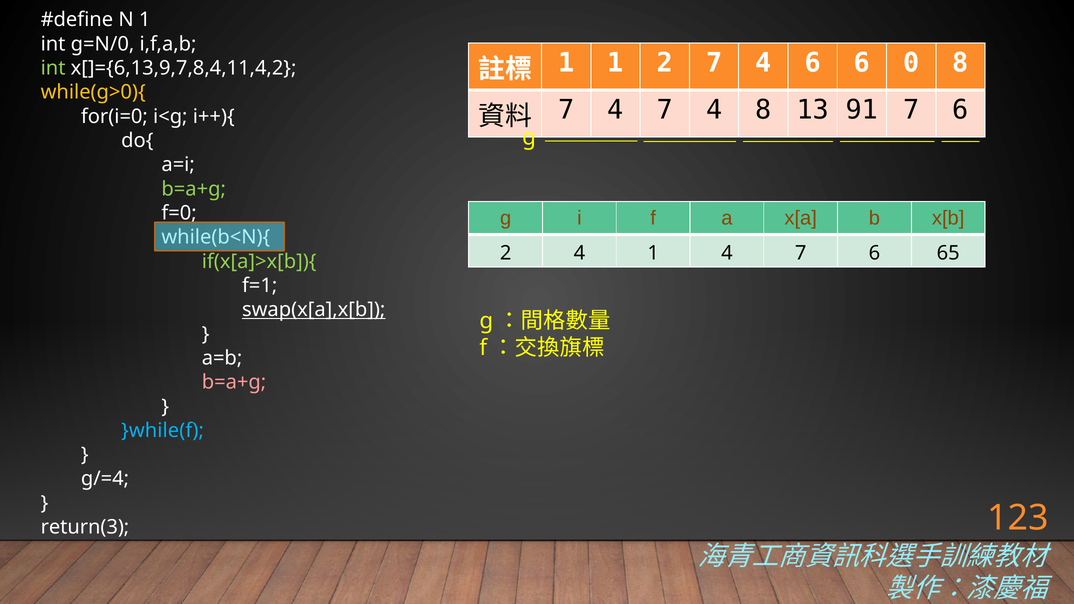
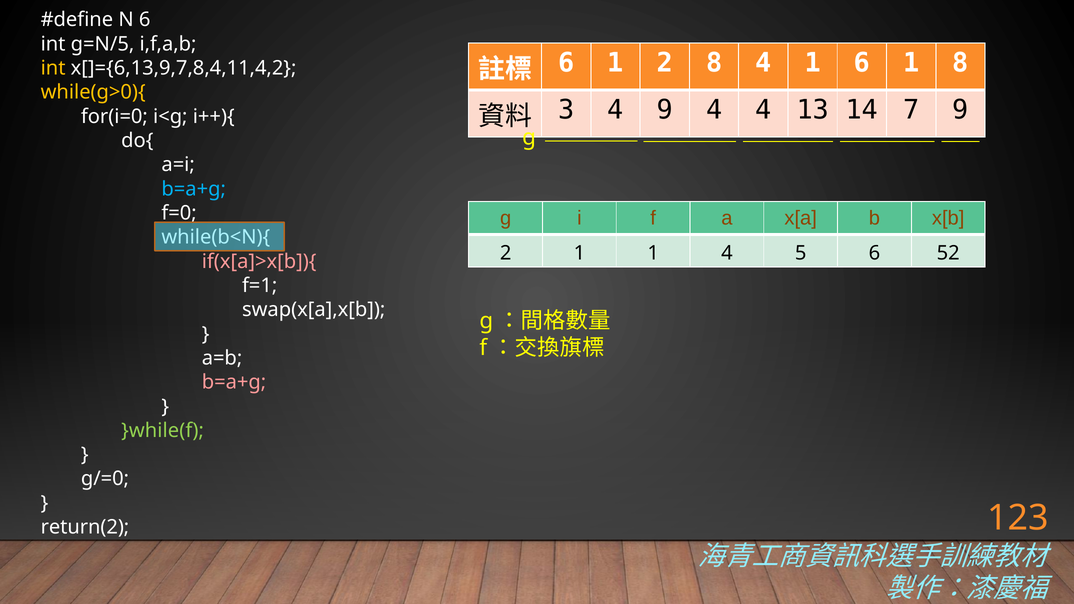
N 1: 1 -> 6 (145, 20)
g=N/0: g=N/0 -> g=N/5 (103, 44)
1: 1 -> 6 (566, 63)
2 7: 7 -> 8 (714, 63)
4 6: 6 -> 1 (813, 63)
0: 0 -> 1 (911, 63)
int colour: light green -> yellow (53, 68)
7: 7 -> 3 (566, 110)
7: 7 -> 9 (665, 110)
4 8: 8 -> 4 (763, 110)
91: 91 -> 14 (862, 110)
6: 6 -> 9 (960, 110)
b=a+g colour: light green -> light blue (194, 189)
2 4: 4 -> 1 (579, 253)
1 4 7: 7 -> 5 (801, 253)
65: 65 -> 52 (948, 253)
if(x[a]>x[b]){ colour: light green -> pink (259, 261)
swap(x[a],x[b underline: present -> none (314, 310)
}while(f colour: light blue -> light green (163, 431)
g/=4: g/=4 -> g/=0 (105, 479)
return(3: return(3 -> return(2 (85, 527)
